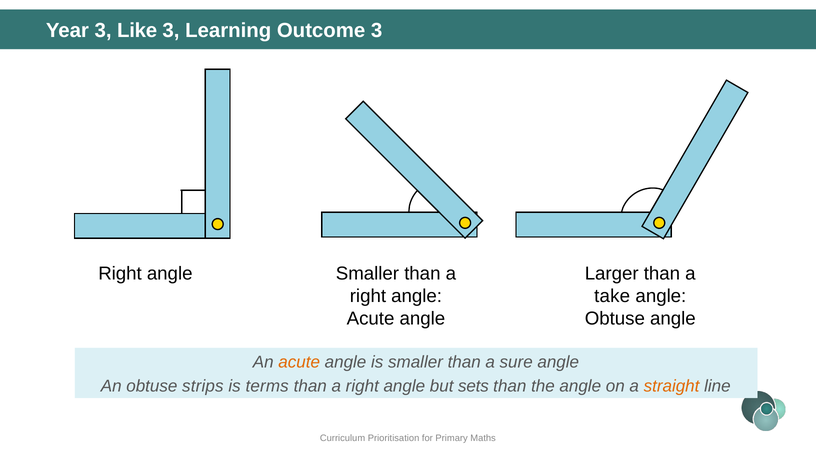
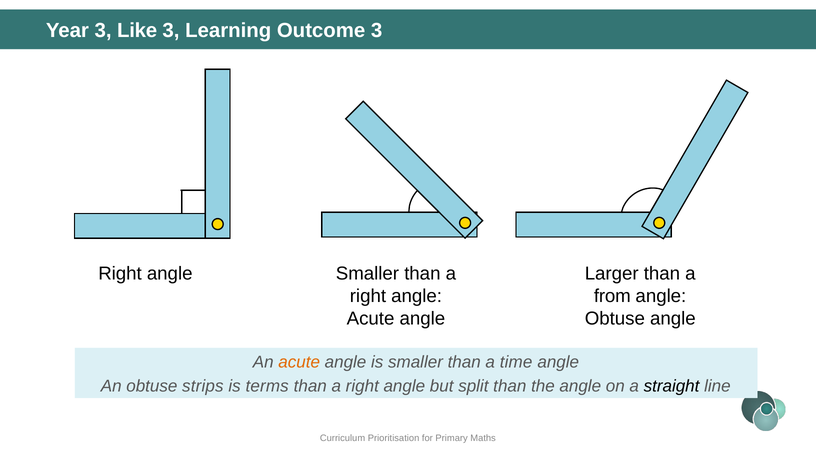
take: take -> from (612, 296)
sure: sure -> time (516, 362)
sets: sets -> split (473, 386)
straight colour: orange -> black (672, 386)
